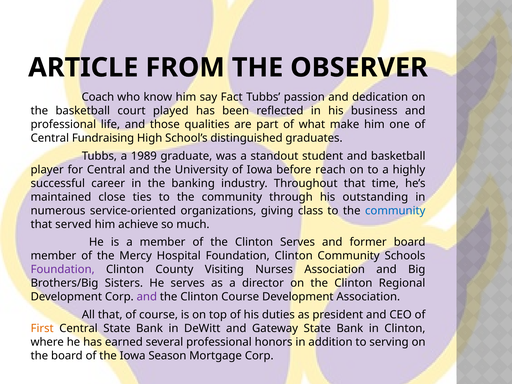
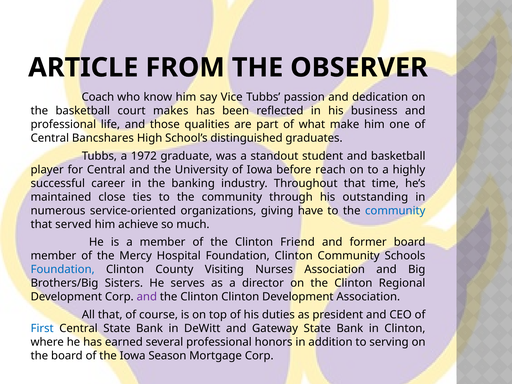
Fact: Fact -> Vice (232, 97)
played: played -> makes (171, 111)
Fundraising: Fundraising -> Bancshares (103, 138)
1989: 1989 -> 1972 (144, 156)
class: class -> have (311, 211)
Clinton Serves: Serves -> Friend (298, 242)
Foundation colour: purple -> blue (63, 269)
Clinton Course: Course -> Clinton (240, 297)
First colour: orange -> blue (42, 328)
